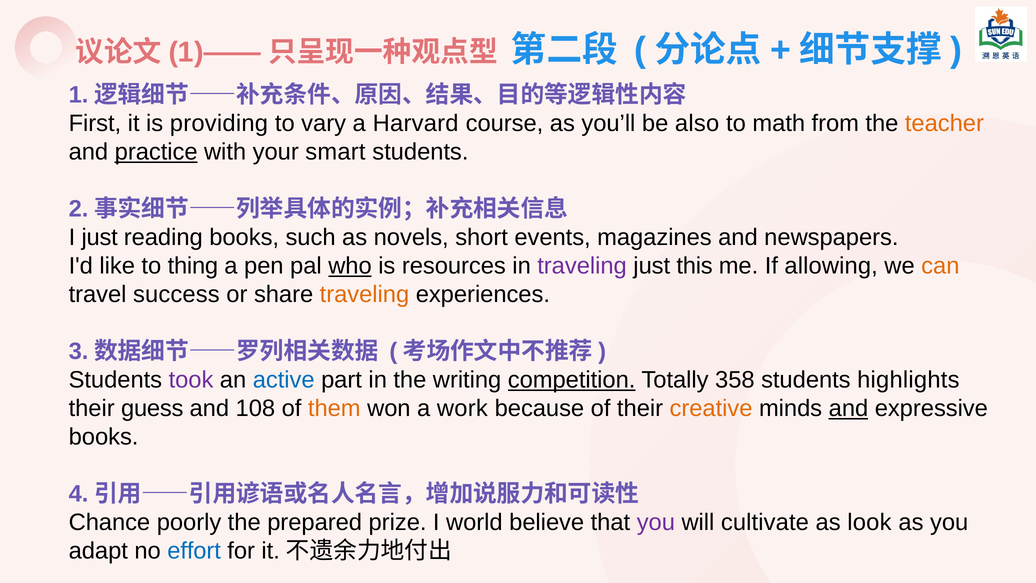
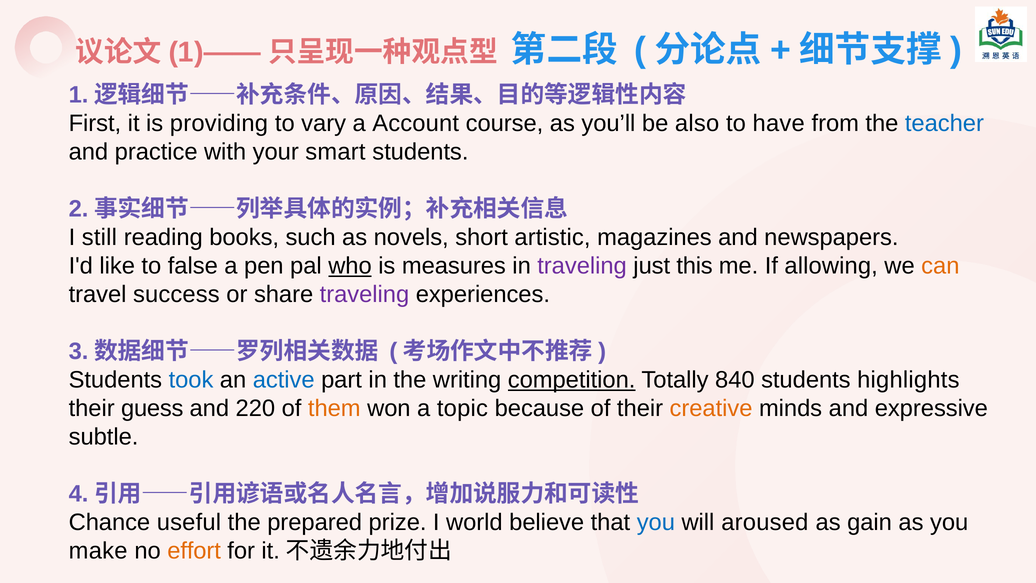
Harvard: Harvard -> Account (416, 123)
math: math -> have (779, 123)
teacher colour: orange -> blue (944, 123)
practice underline: present -> none (156, 152)
I just: just -> still (99, 237)
events: events -> artistic (552, 237)
thing: thing -> false (193, 266)
resources: resources -> measures (454, 266)
traveling colour: orange -> purple (364, 294)
took colour: purple -> blue (191, 380)
358: 358 -> 840 (735, 380)
108: 108 -> 220 (255, 408)
work: work -> topic (462, 408)
and underline: present -> none (848, 408)
books: books -> subtle (104, 437)
poorly: poorly -> useful (189, 522)
you colour: purple -> blue (656, 522)
cultivate: cultivate -> aroused (765, 522)
look: look -> gain (870, 522)
adapt: adapt -> make (98, 551)
effort colour: blue -> orange (194, 551)
